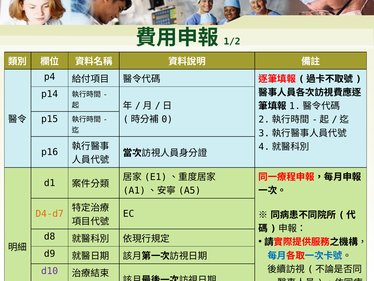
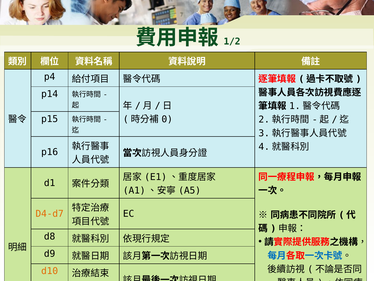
d10 colour: purple -> orange (50, 271)
